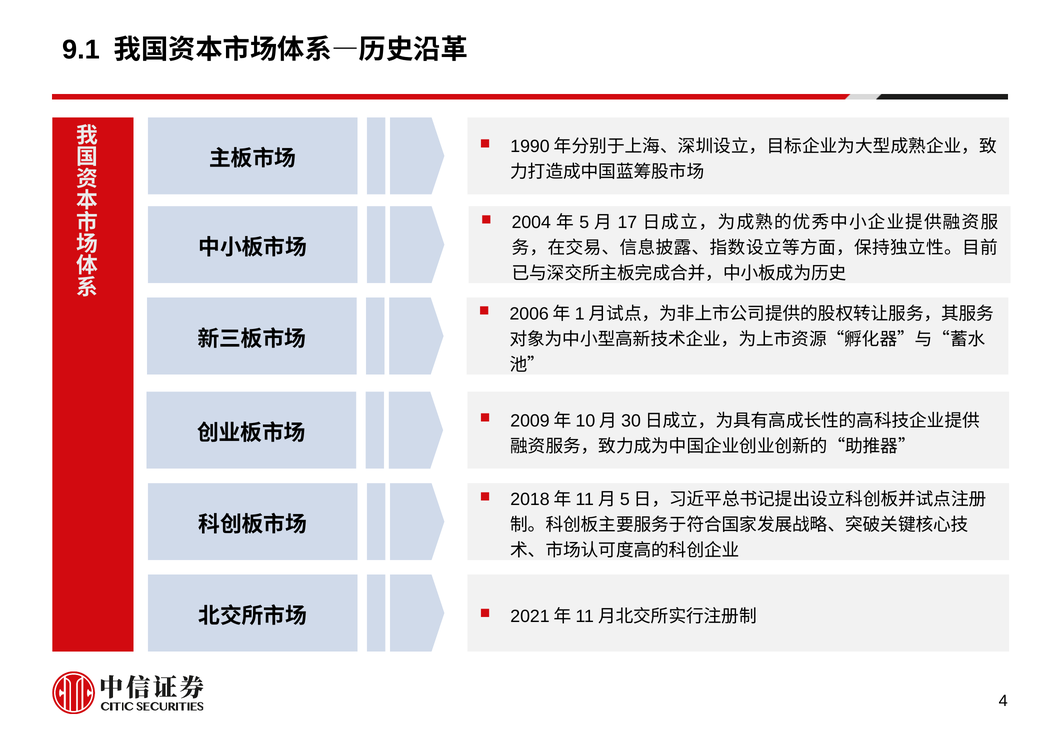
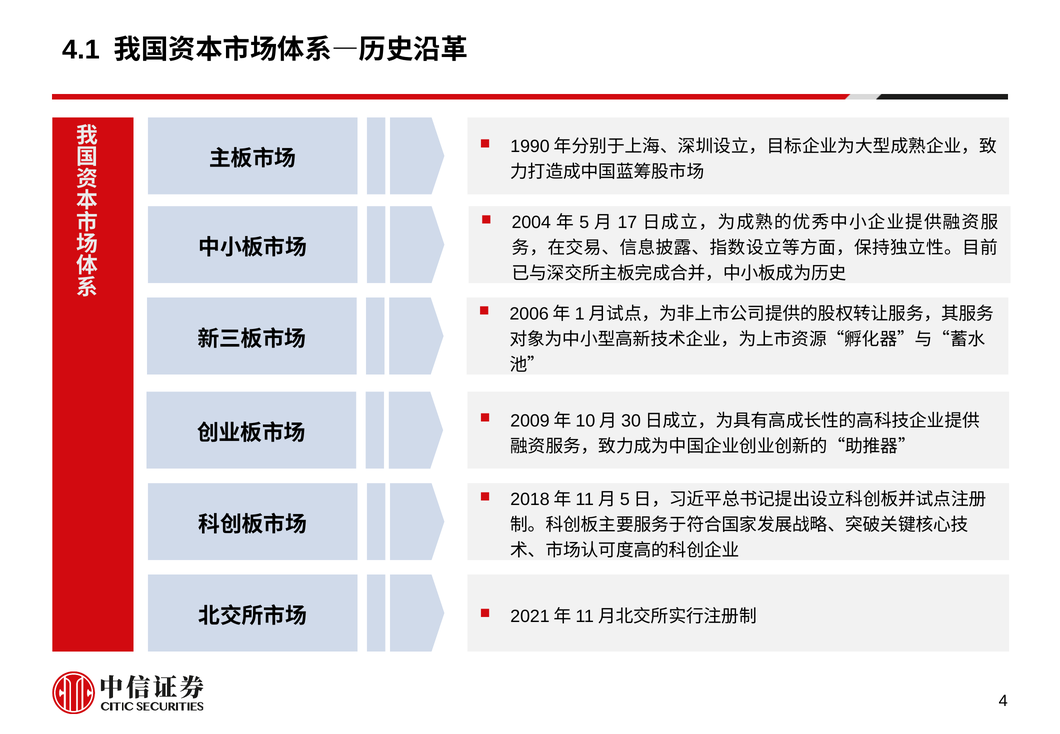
9.1: 9.1 -> 4.1 (81, 50)
